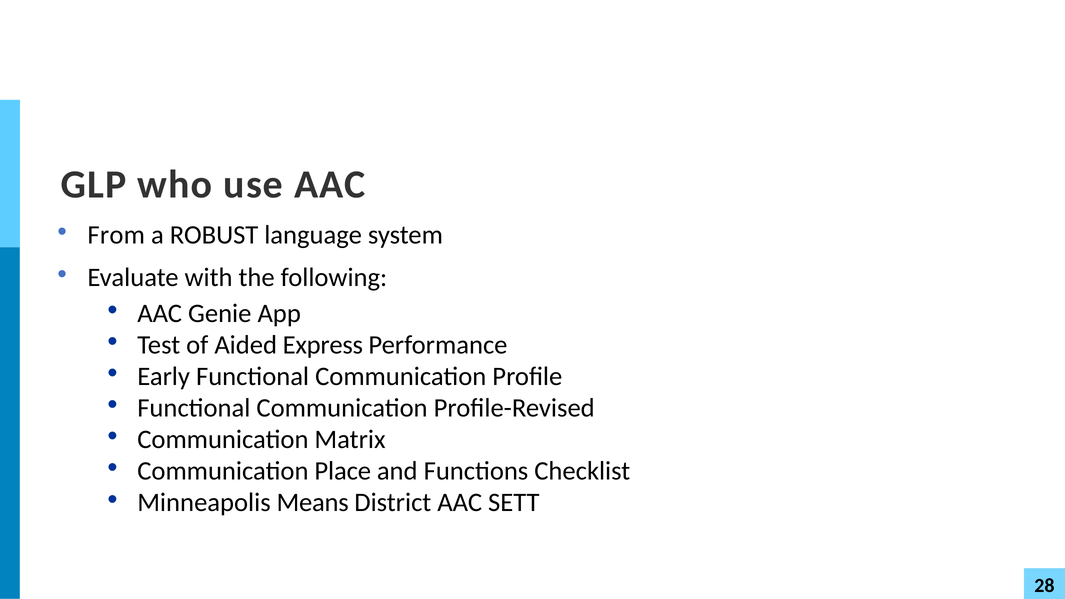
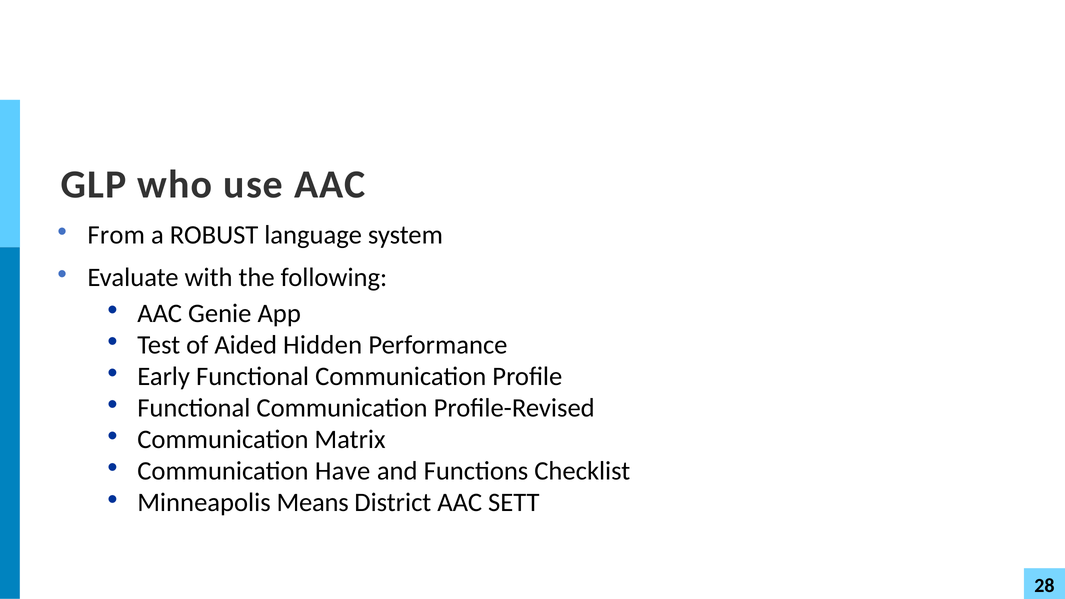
Express: Express -> Hidden (323, 345)
Place: Place -> Have (343, 471)
